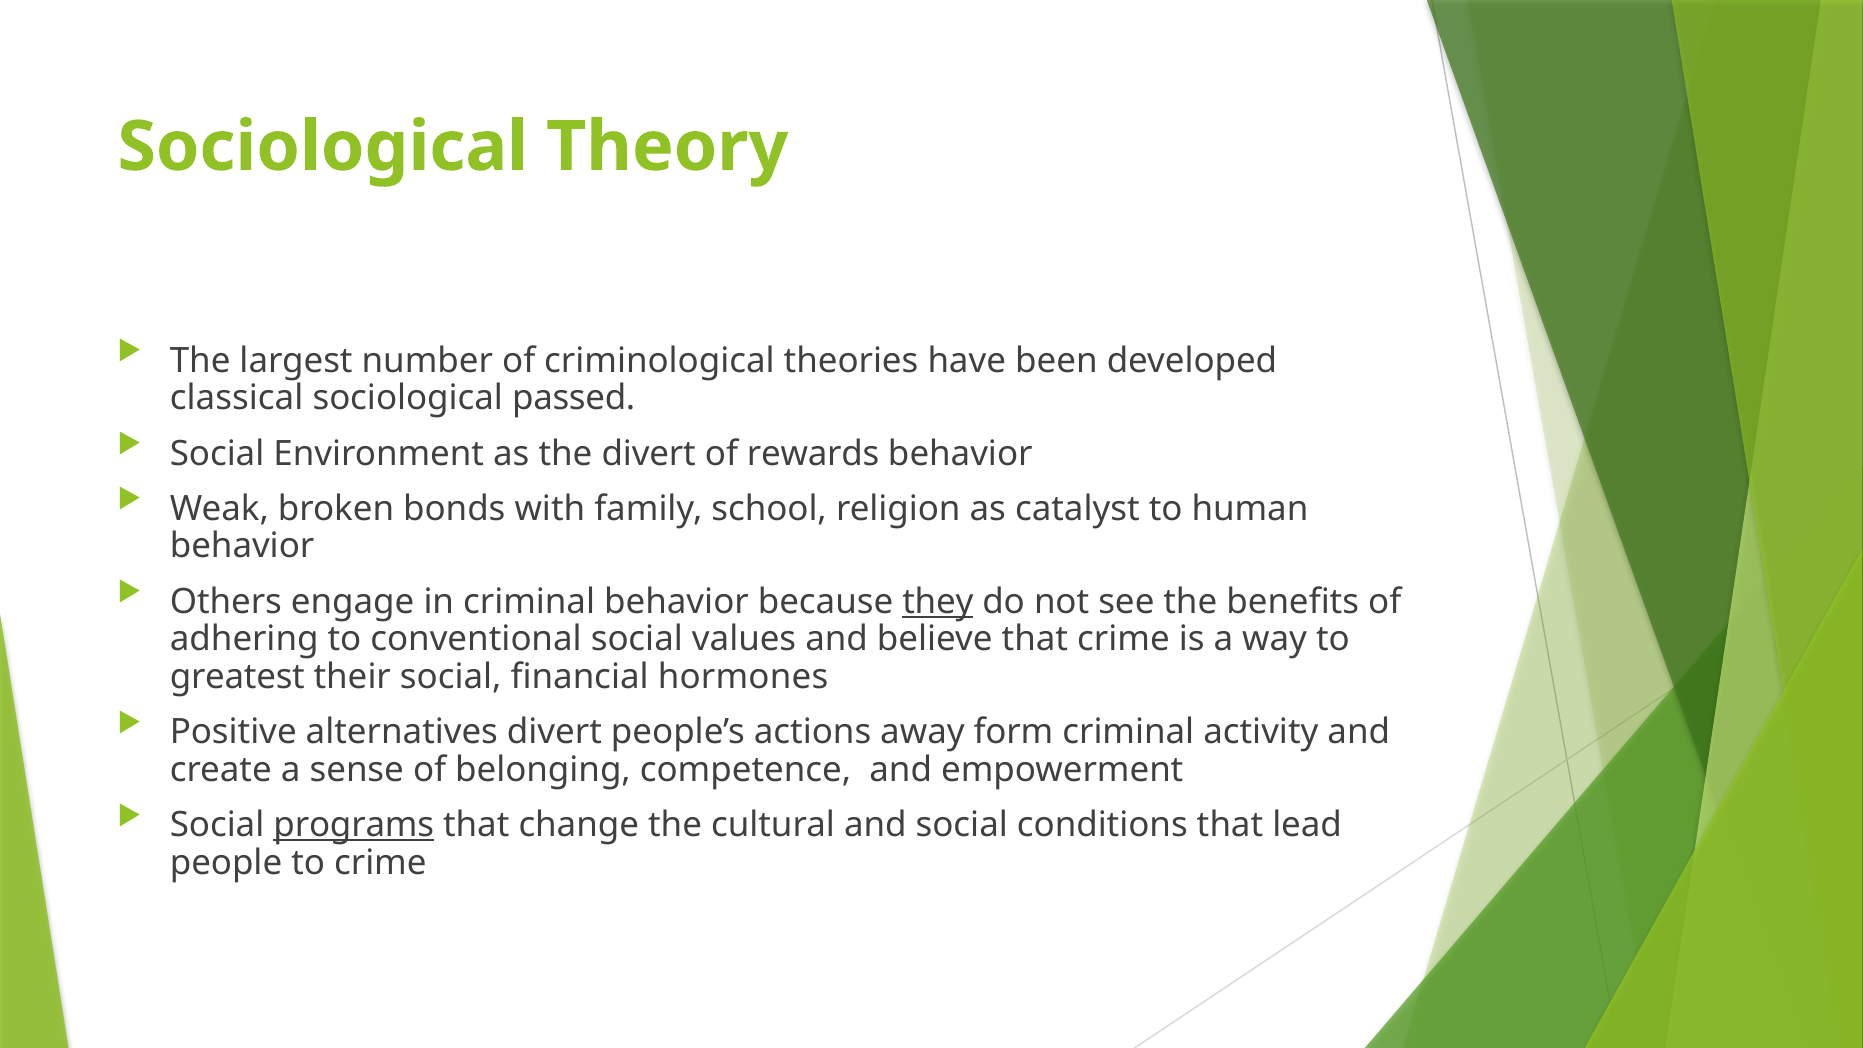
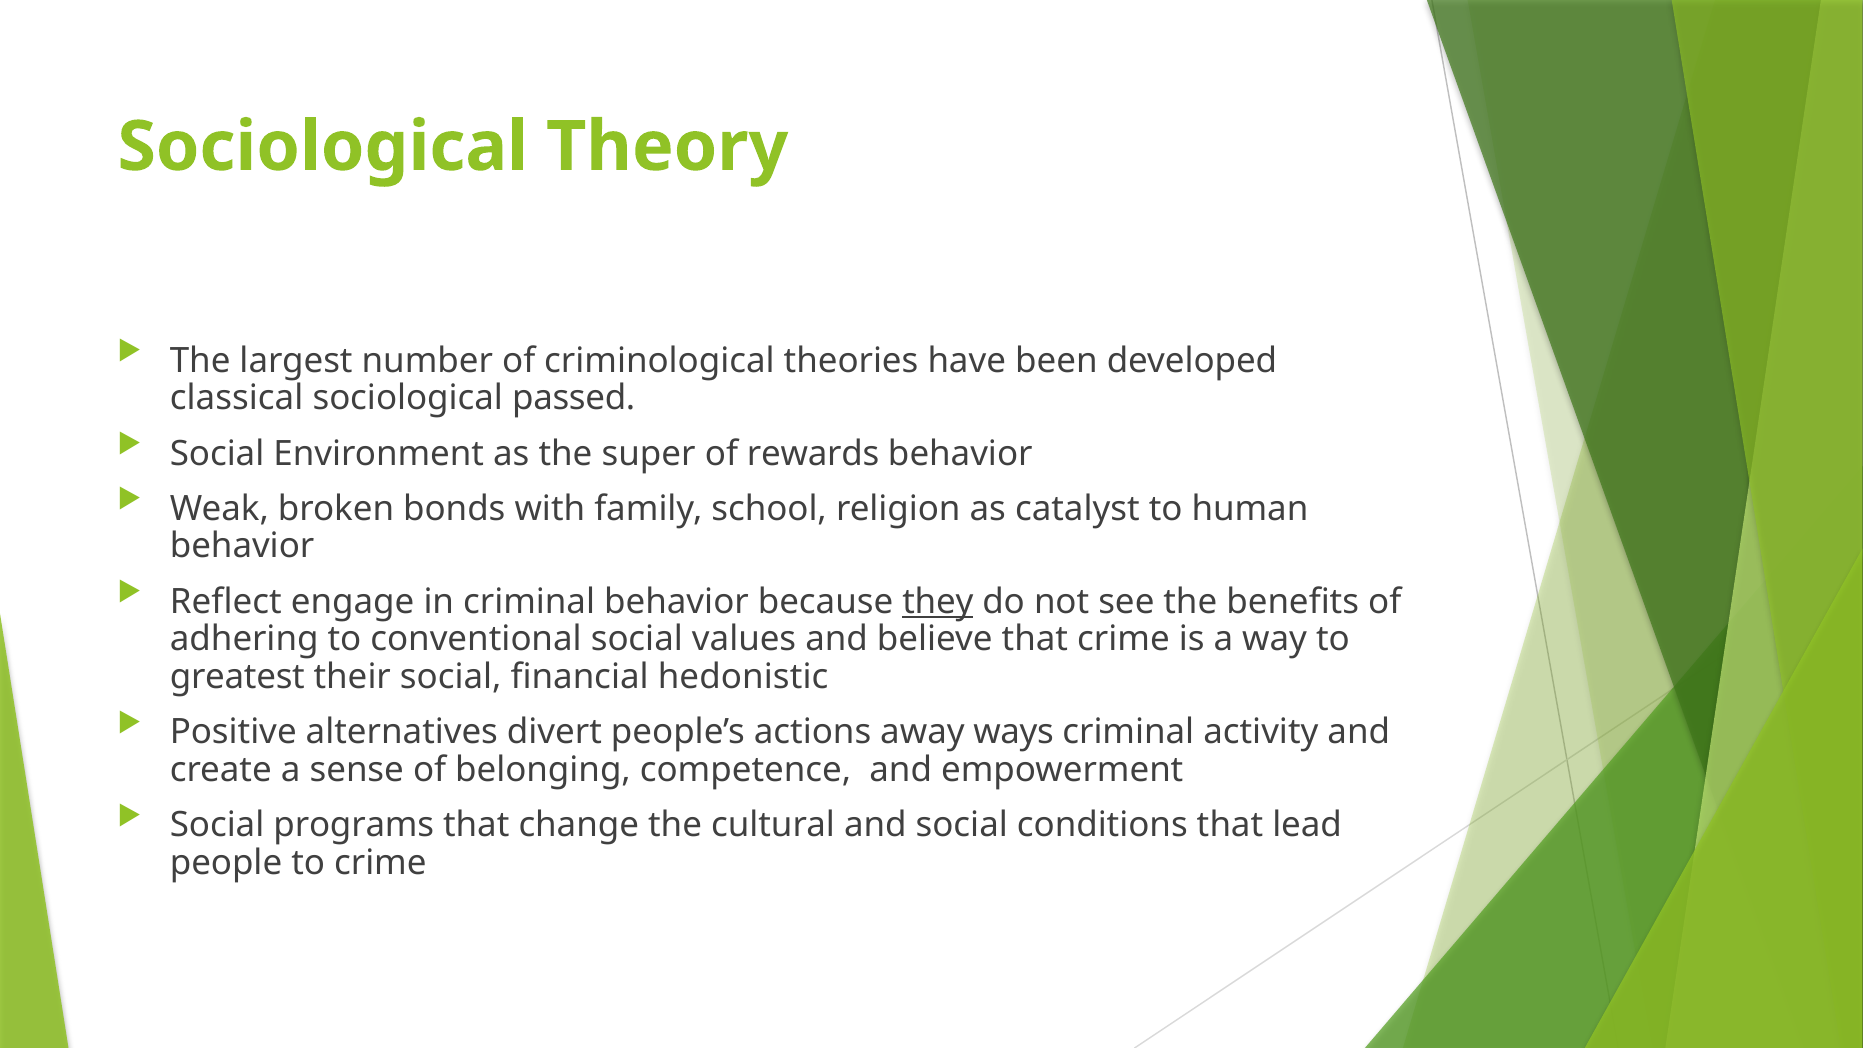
the divert: divert -> super (649, 453)
Others: Others -> Reflect (226, 602)
hormones: hormones -> hedonistic (743, 677)
form: form -> ways (1014, 732)
programs underline: present -> none (354, 825)
